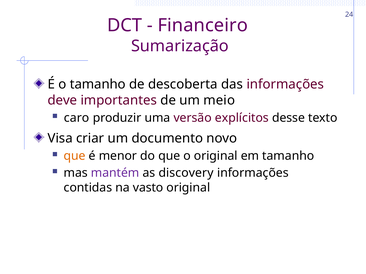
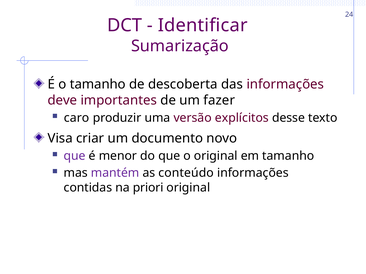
Financeiro: Financeiro -> Identificar (203, 25)
meio: meio -> fazer (219, 100)
que colour: orange -> purple (75, 156)
discovery: discovery -> conteúdo (186, 173)
vasto: vasto -> priori (148, 188)
